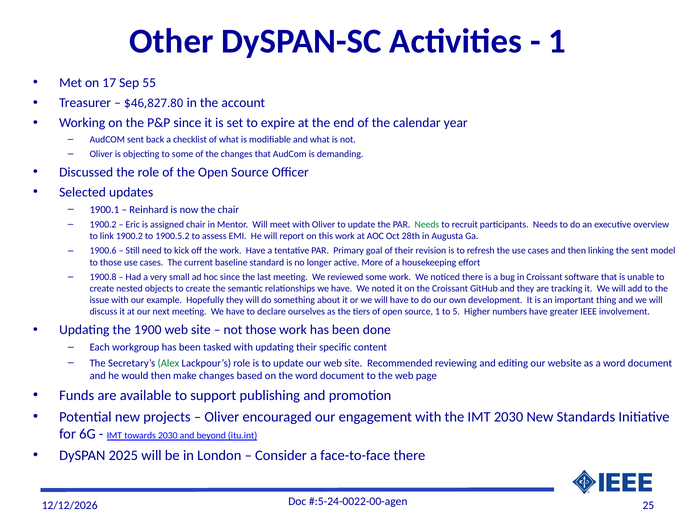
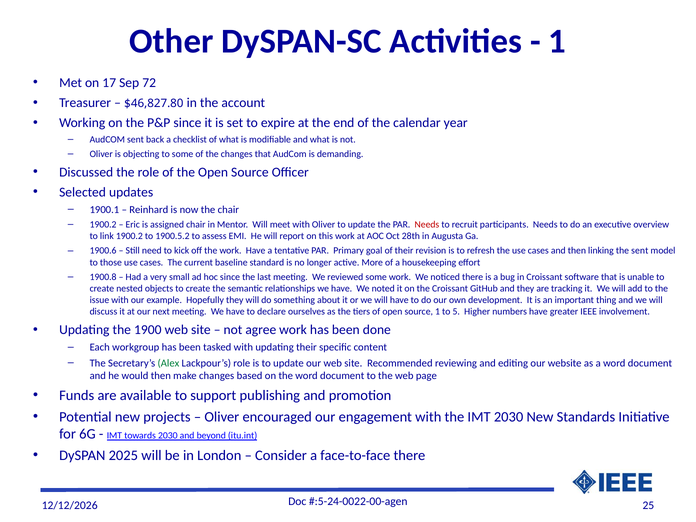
55: 55 -> 72 (149, 83)
Needs colour: green -> red (427, 225)
not those: those -> agree (261, 330)
